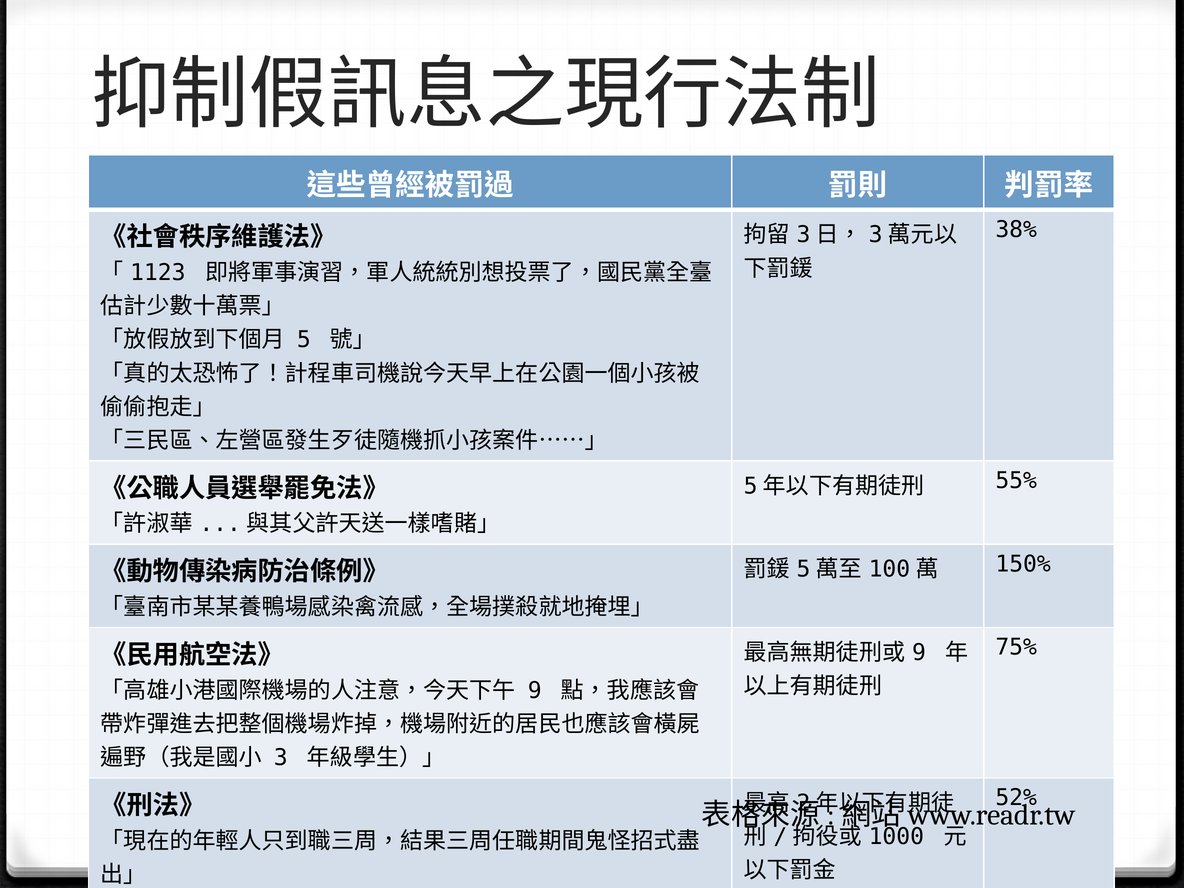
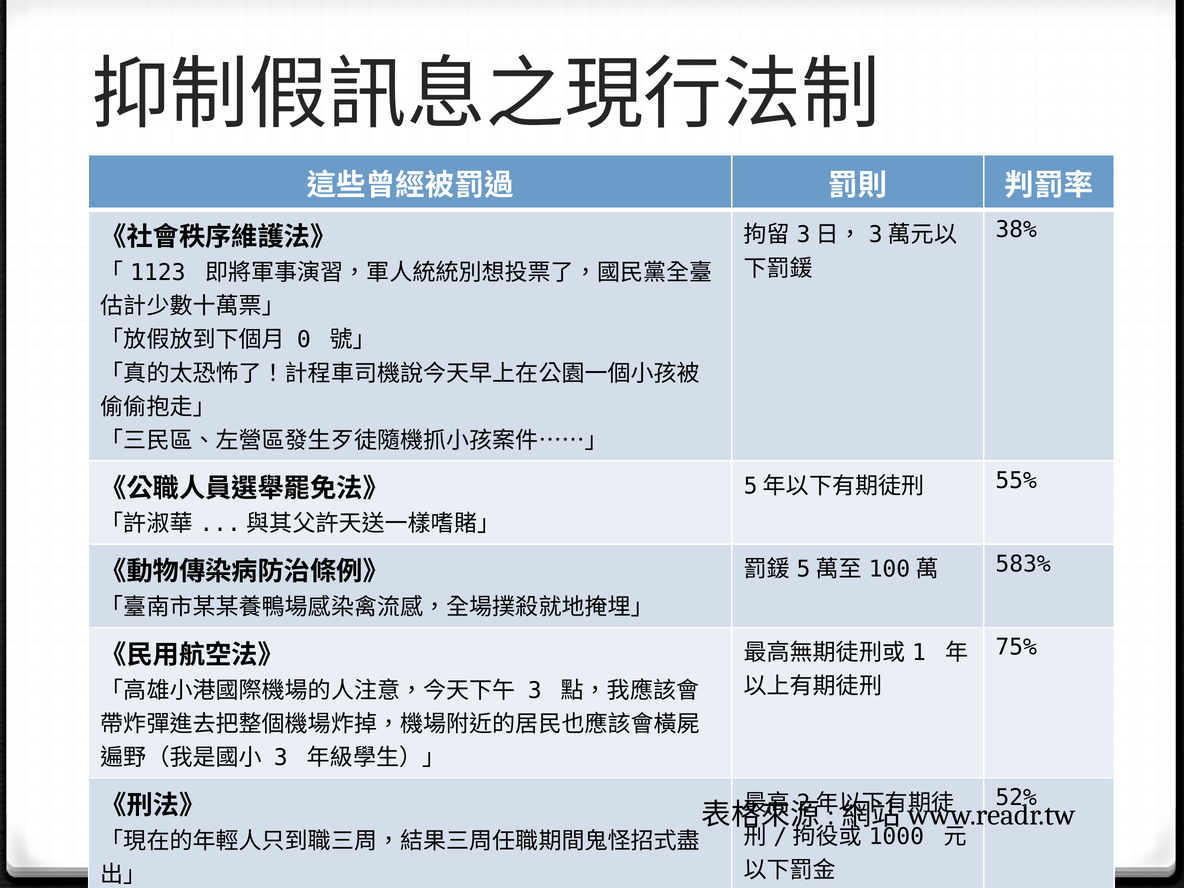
5: 5 -> 0 (304, 340)
150%: 150% -> 583% (1023, 564)
9: 9 -> 1 (919, 653)
9: 9 -> 3 (535, 691)
